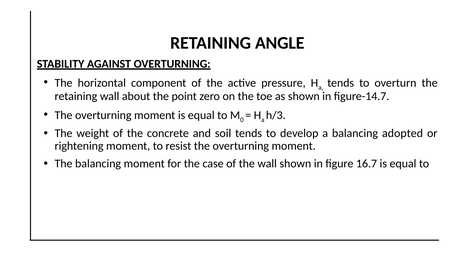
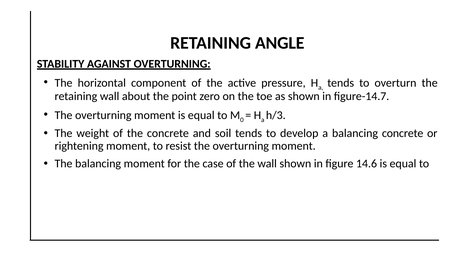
balancing adopted: adopted -> concrete (403, 133)
16.7: 16.7 -> 14.6 (367, 164)
